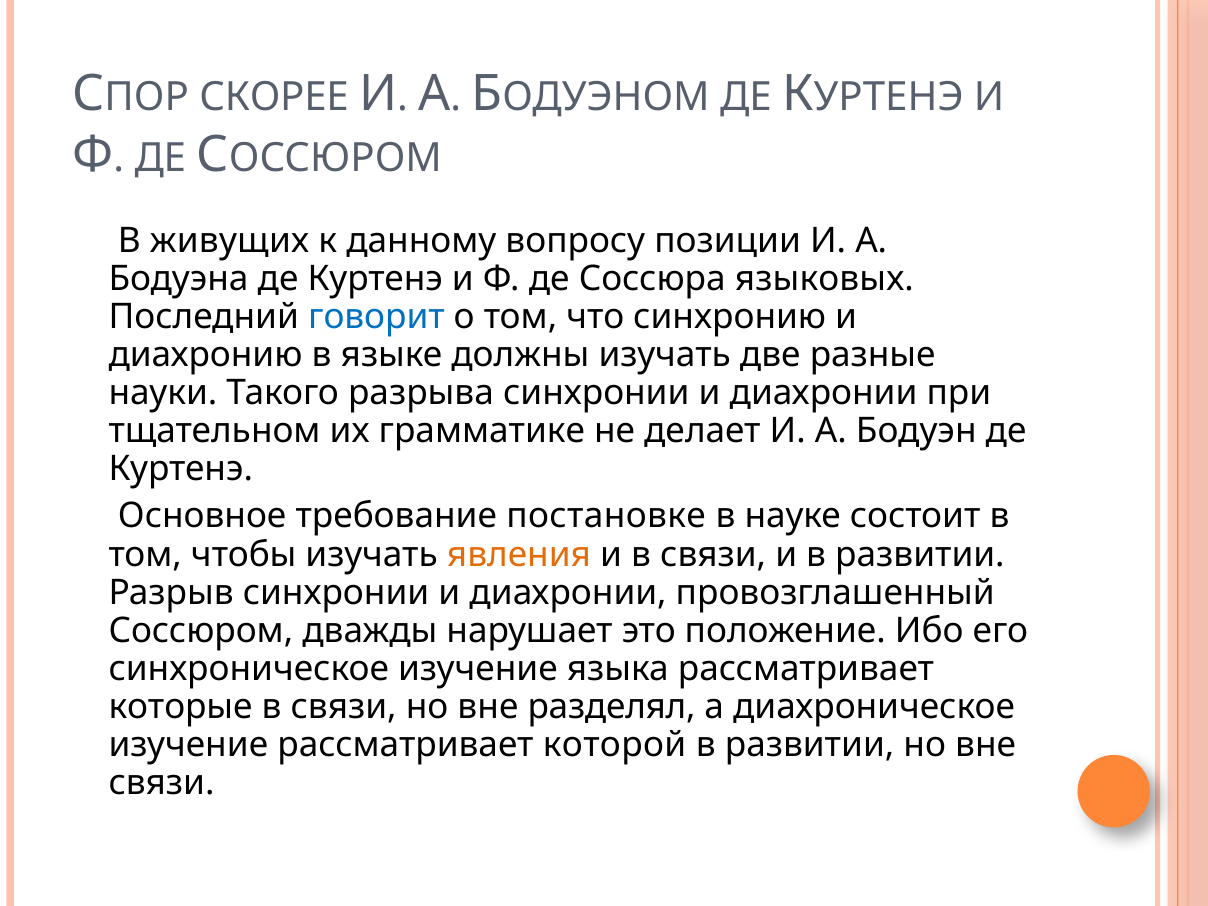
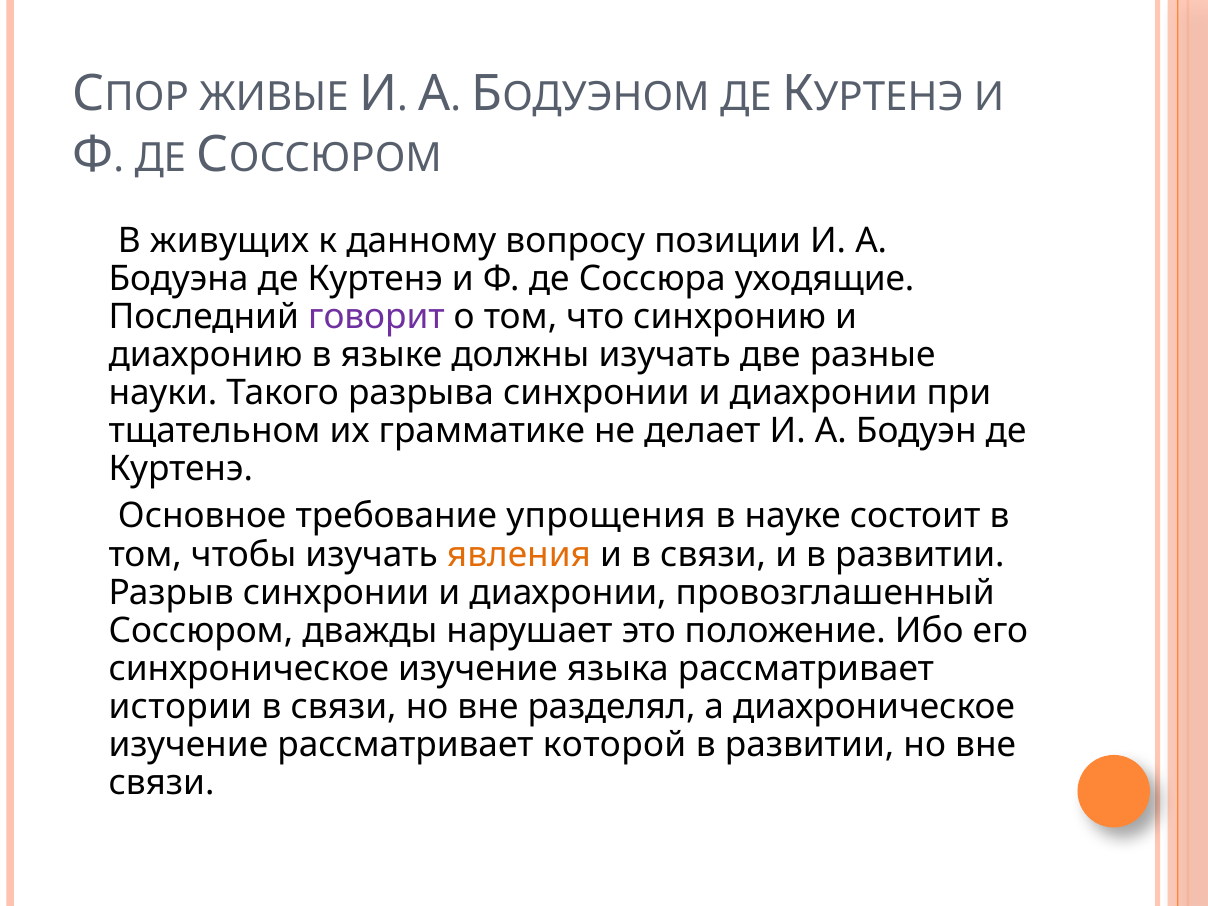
СКОРЕЕ: СКОРЕЕ -> ЖИВЫЕ (274, 98)
языковых: языковых -> уходящие (825, 279)
говорит colour: blue -> purple (376, 317)
постановке: постановке -> упрощения (606, 516)
которые: которые -> истории (180, 707)
